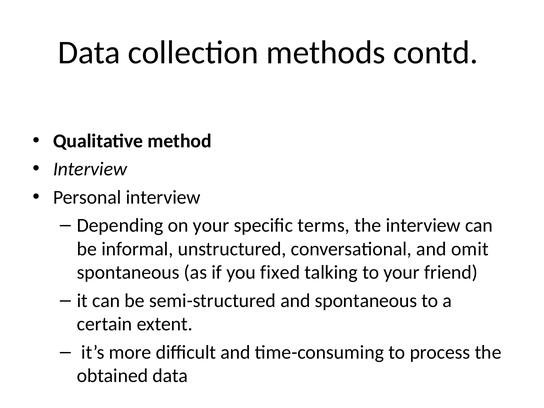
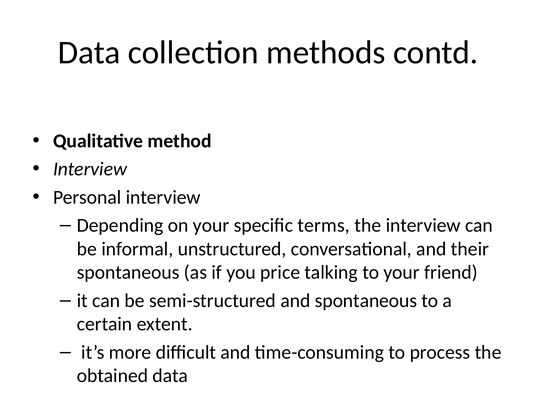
omit: omit -> their (470, 249)
fixed: fixed -> price (280, 272)
